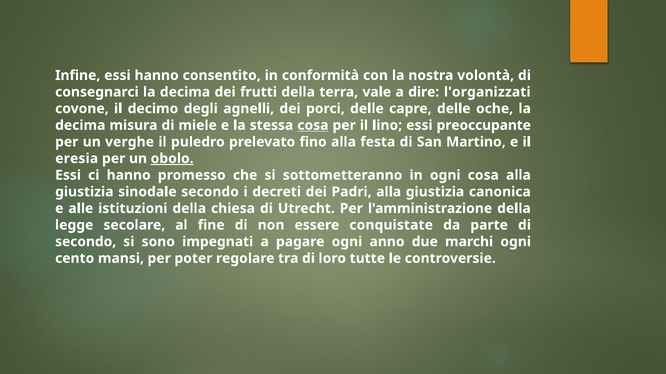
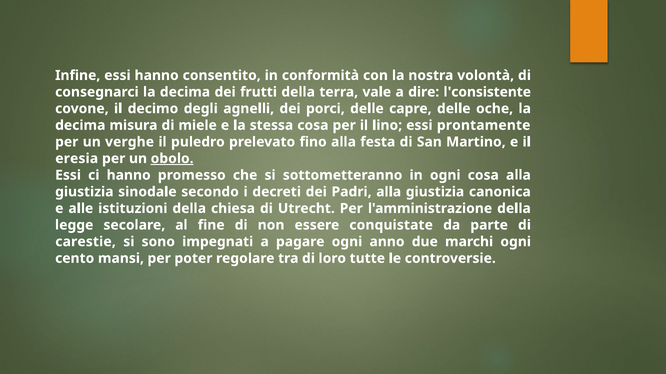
l'organizzati: l'organizzati -> l'consistente (487, 92)
cosa underline: present -> none (313, 125)
preoccupante: preoccupante -> prontamente (484, 125)
secondo: secondo -> carestie (86, 242)
